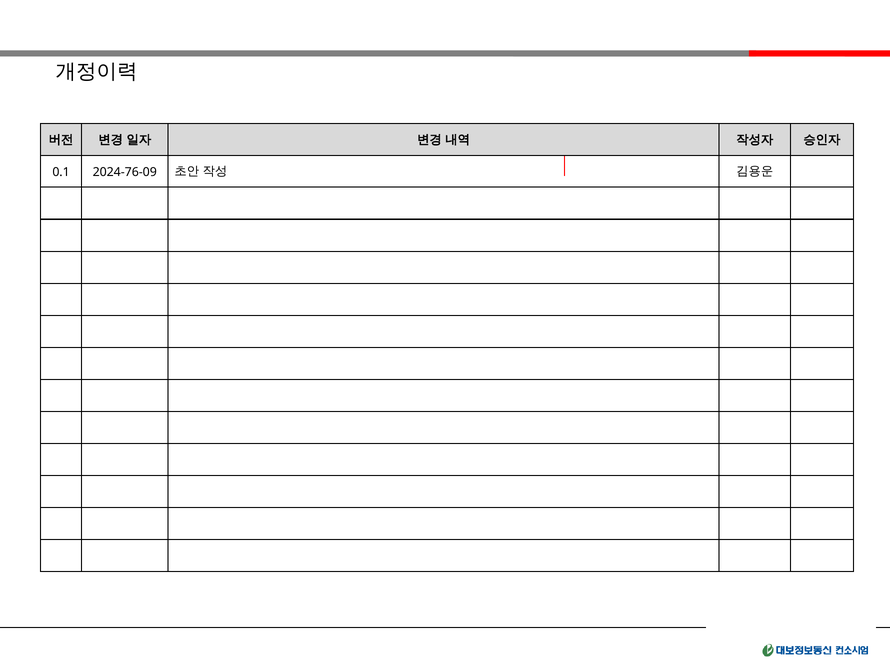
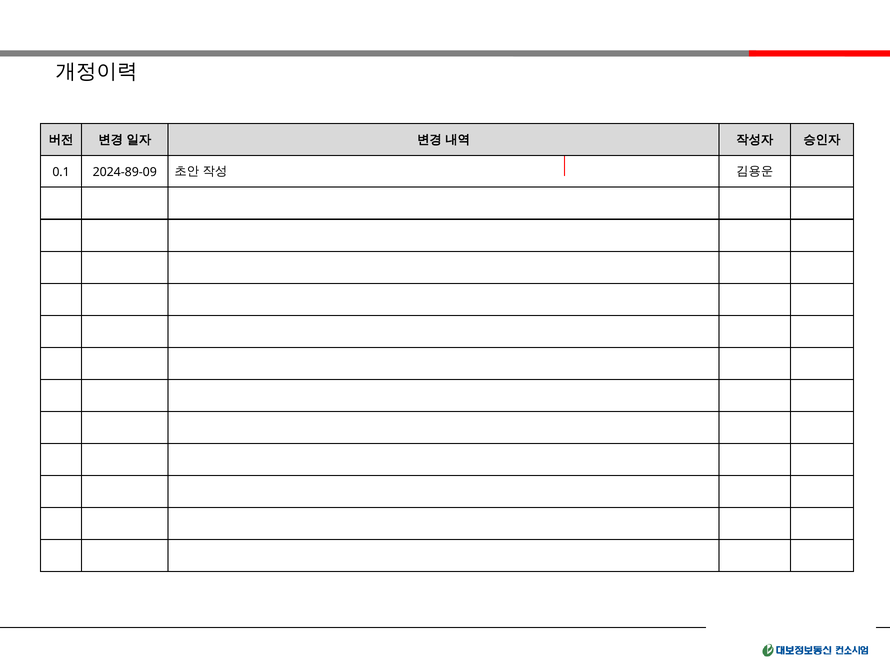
2024-76-09: 2024-76-09 -> 2024-89-09 (125, 172)
